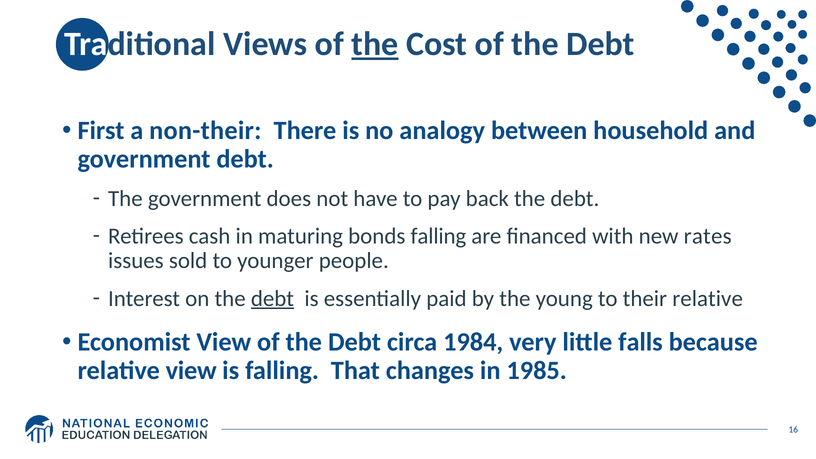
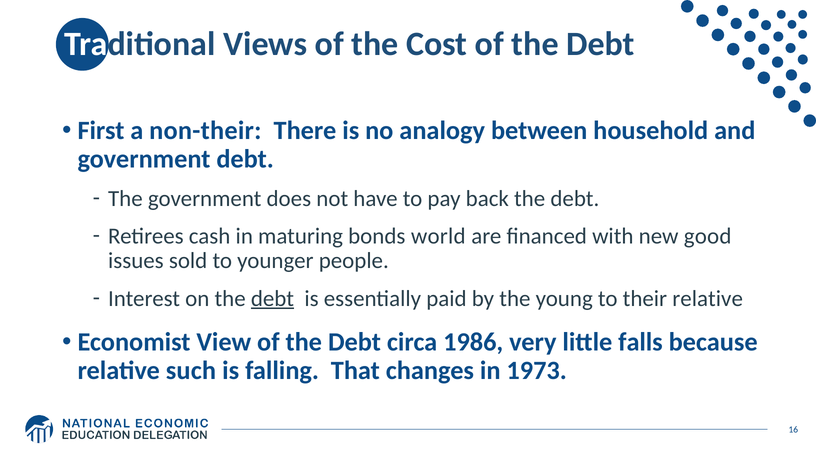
the underline: present -> none (375, 44)
bonds falling: falling -> world (438, 236)
rates: rates -> good (708, 236)
1984: 1984 -> 1986 (473, 342)
relative view: view -> such (191, 371)
1985: 1985 -> 1973 (537, 371)
